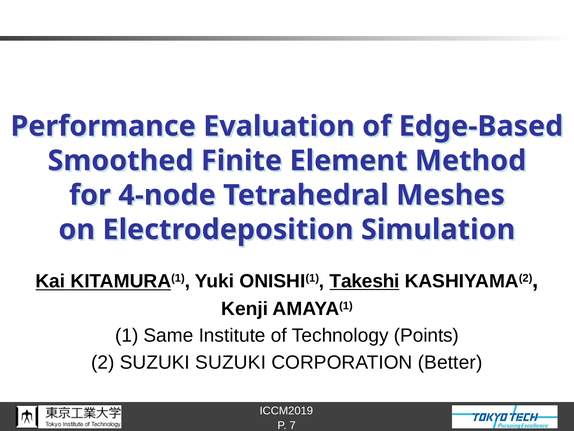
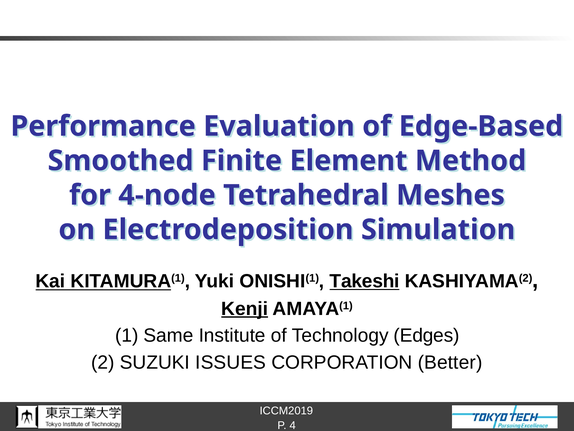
Kenji underline: none -> present (245, 308)
Points: Points -> Edges (427, 335)
SUZUKI SUZUKI: SUZUKI -> ISSUES (231, 362)
7: 7 -> 4 (293, 425)
